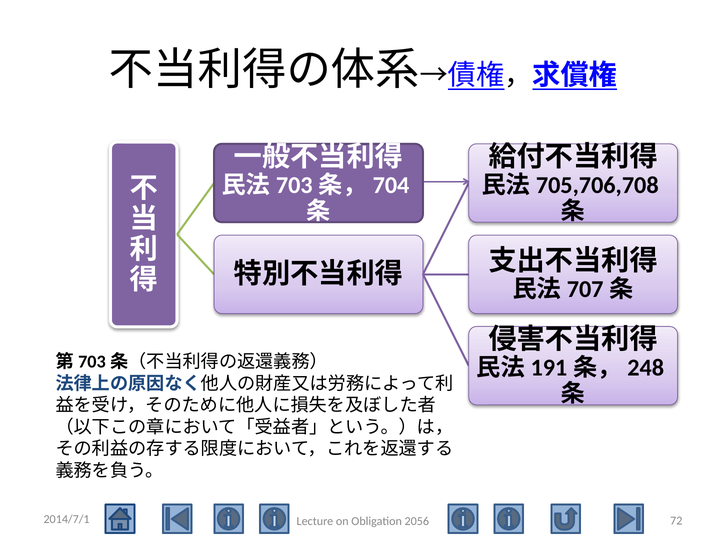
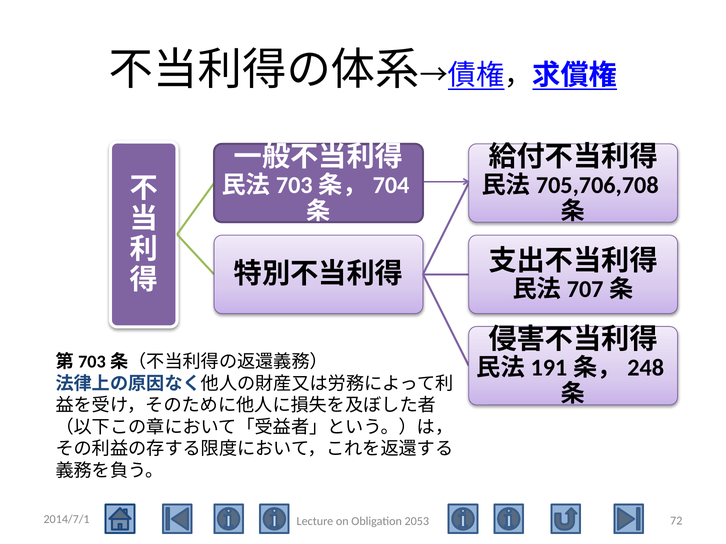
2056: 2056 -> 2053 (417, 522)
